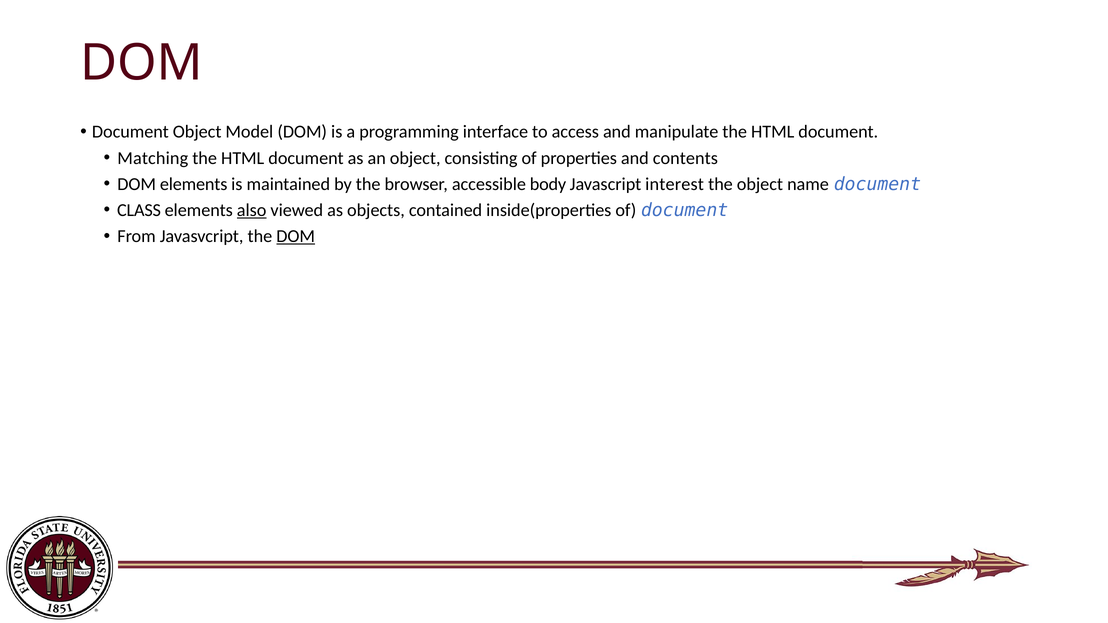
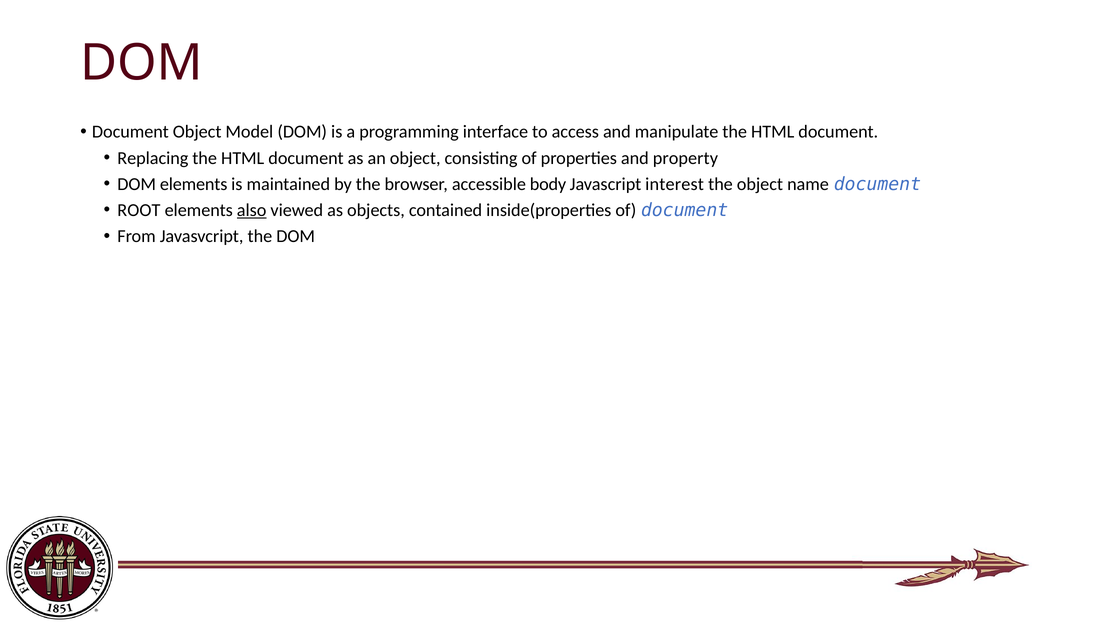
Matching: Matching -> Replacing (153, 158)
contents: contents -> property (685, 158)
CLASS: CLASS -> ROOT (139, 210)
DOM underline: present -> none (296, 236)
